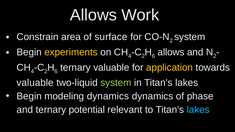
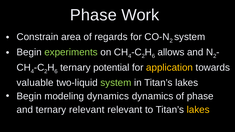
Allows: Allows -> Phase (93, 15)
surface: surface -> regards (111, 37)
experiments colour: yellow -> light green (71, 52)
ternary valuable: valuable -> potential (111, 68)
ternary potential: potential -> relevant (87, 110)
lakes colour: light blue -> yellow (198, 110)
